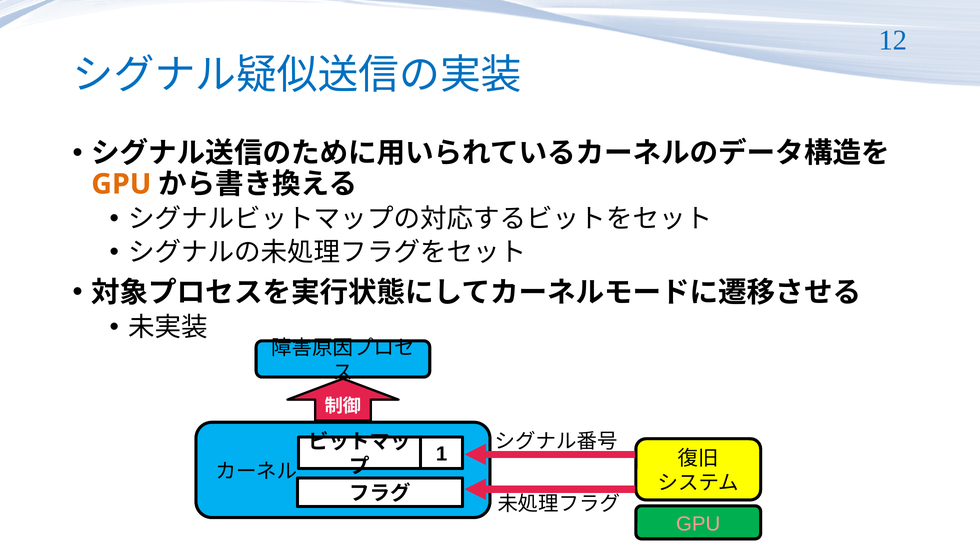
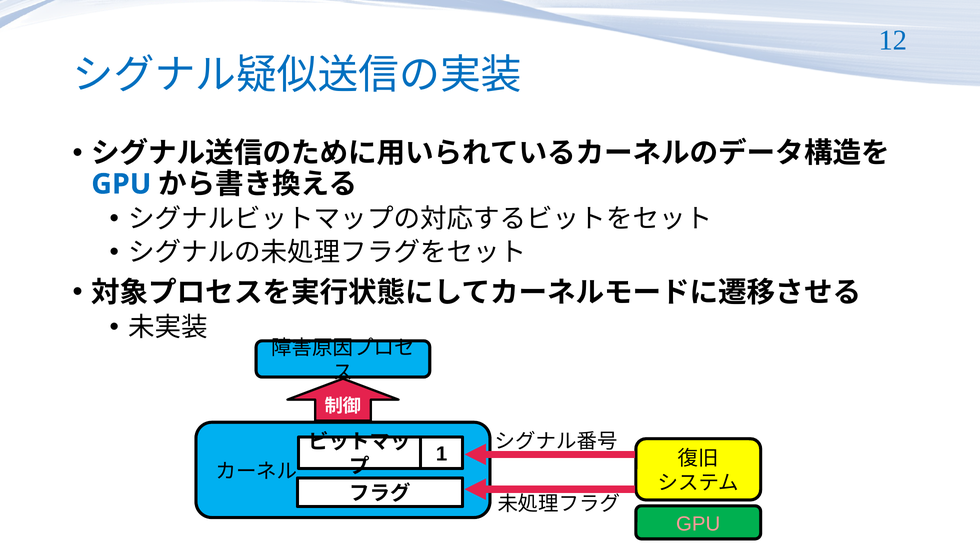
GPU colour: orange -> blue (121, 184)
